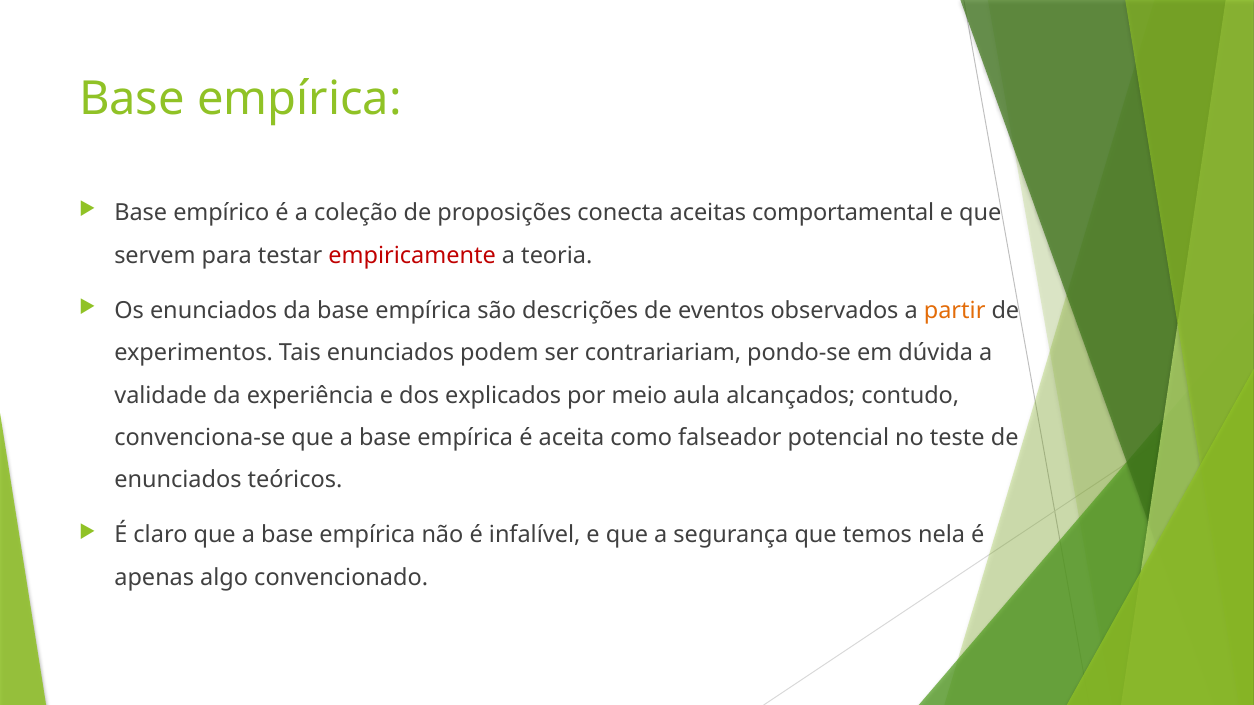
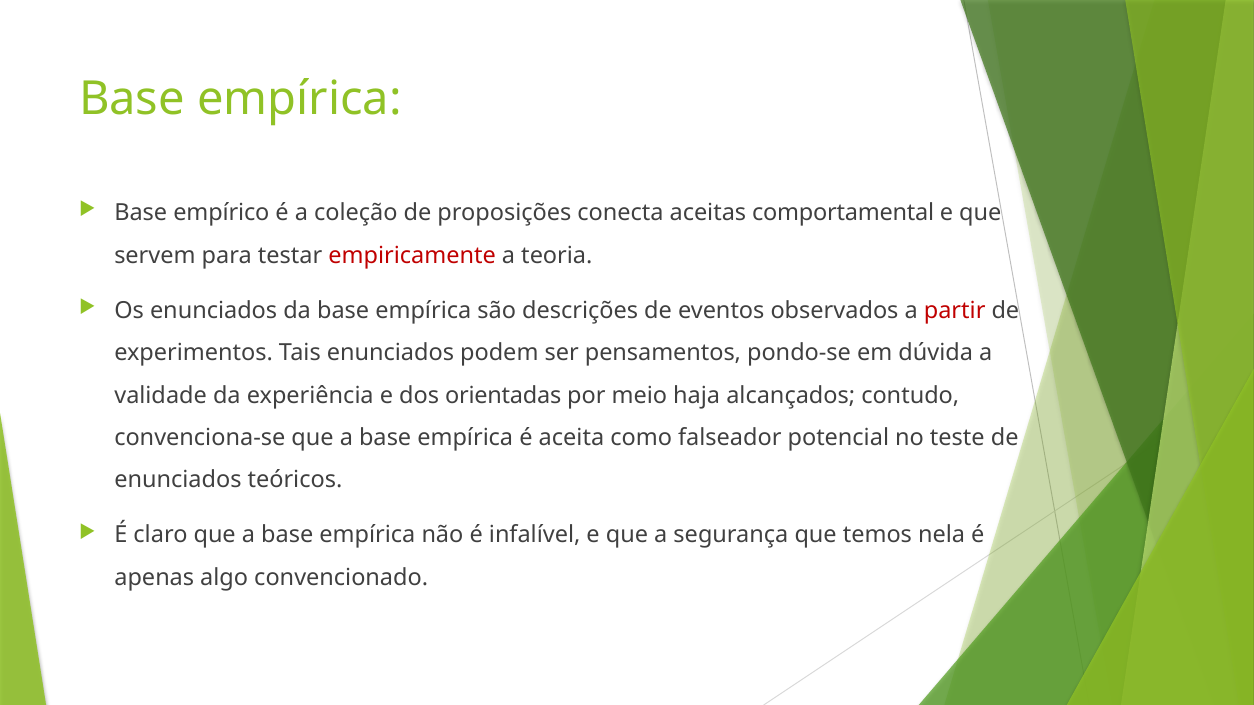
partir colour: orange -> red (955, 311)
contrariariam: contrariariam -> pensamentos (663, 353)
explicados: explicados -> orientadas (503, 395)
aula: aula -> haja (697, 395)
